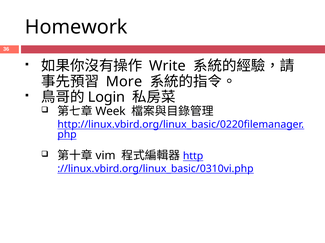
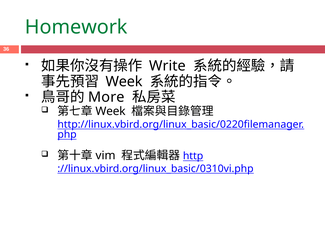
Homework colour: black -> green (76, 27)
More: More -> Week (124, 82)
Login: Login -> More (106, 97)
